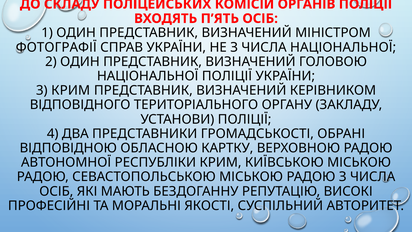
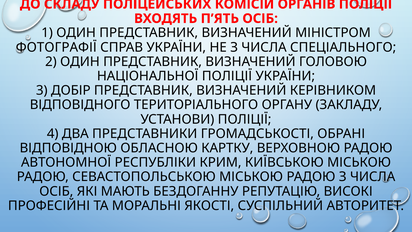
ЧИСЛА НАЦІОНАЛЬНОЇ: НАЦІОНАЛЬНОЇ -> СПЕЦІАЛЬНОГО (343, 47)
3 КРИМ: КРИМ -> ДОБІР (71, 90)
